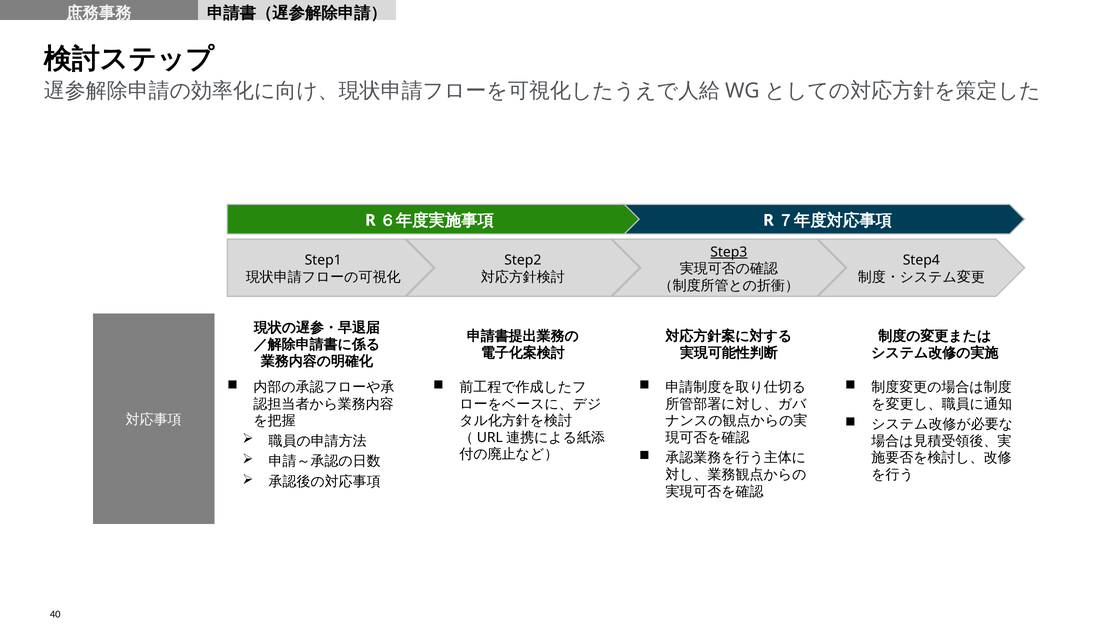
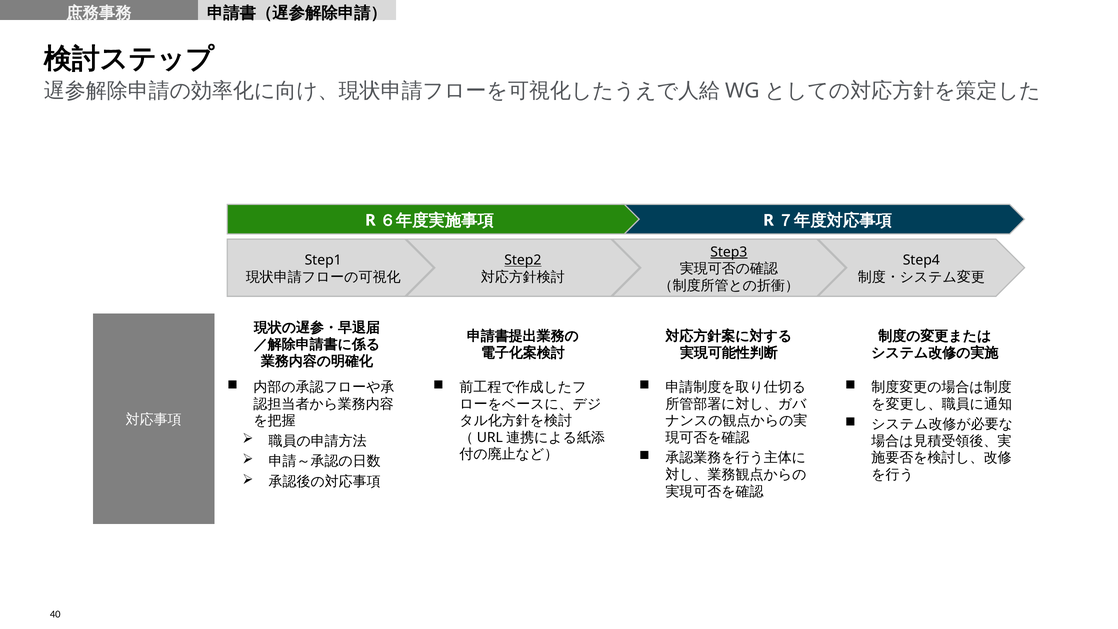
Step2 underline: none -> present (523, 260)
